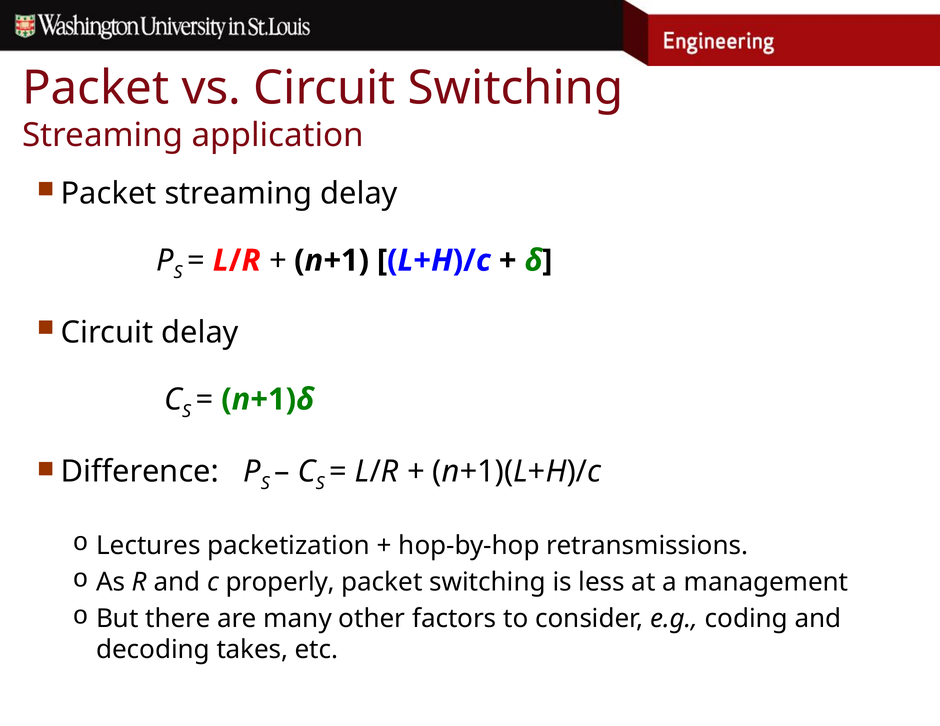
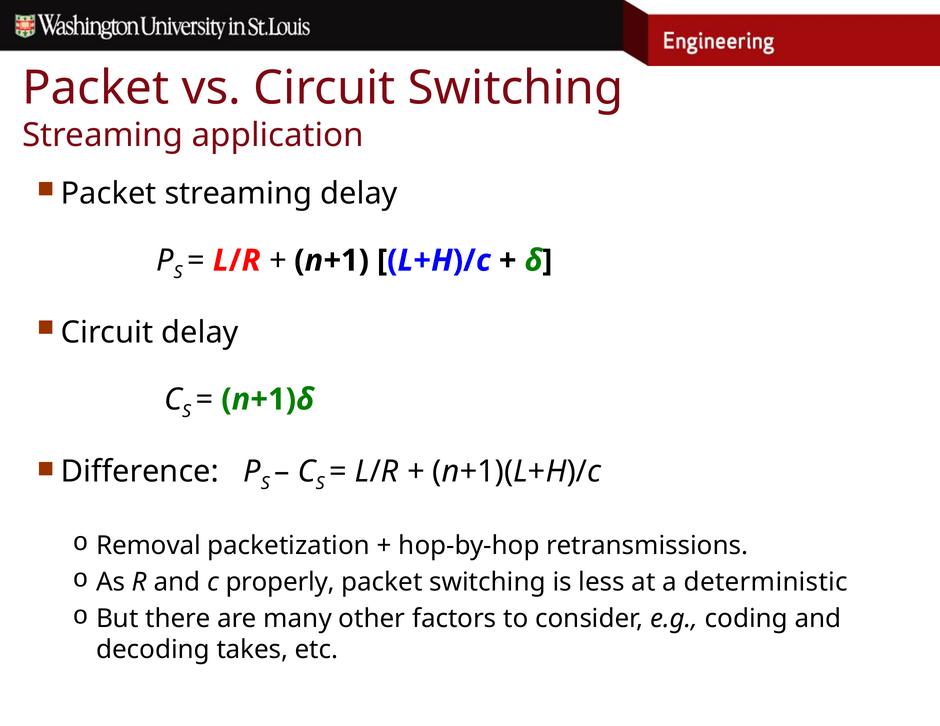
Lectures: Lectures -> Removal (148, 546)
management: management -> deterministic (766, 582)
